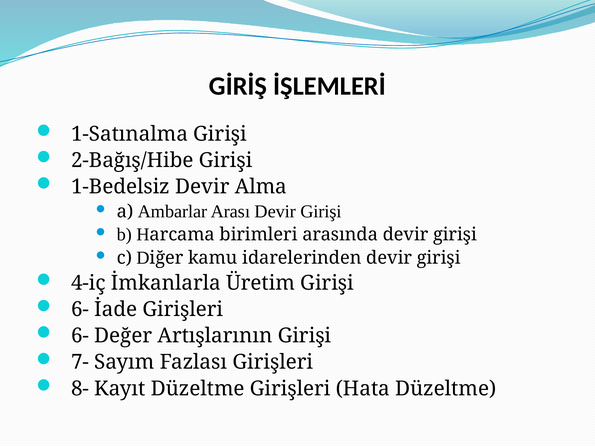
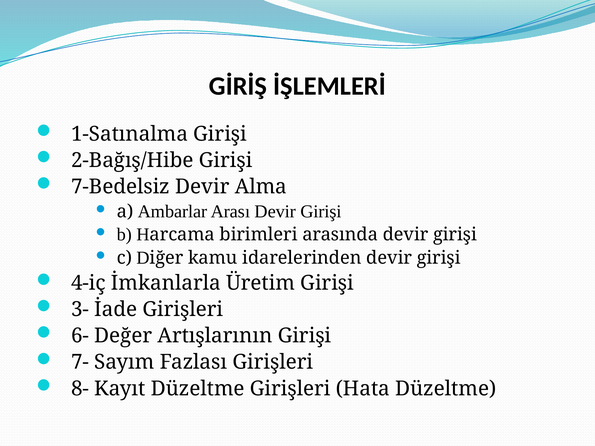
1-Bedelsiz: 1-Bedelsiz -> 7-Bedelsiz (120, 187)
6-: 6- -> 3- (80, 309)
